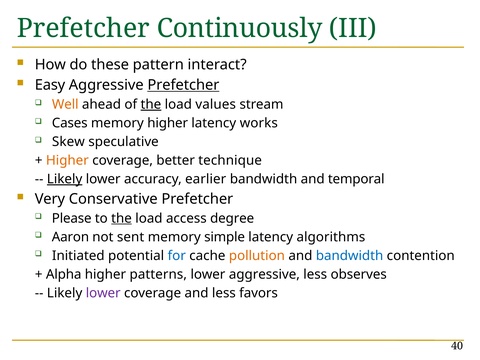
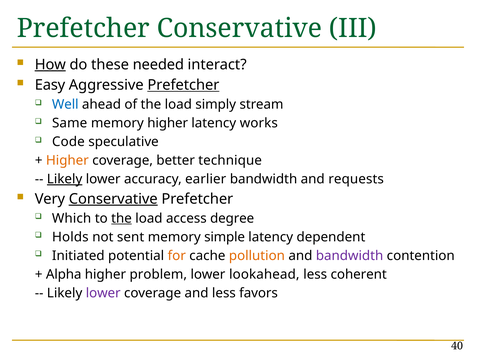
Prefetcher Continuously: Continuously -> Conservative (239, 28)
How underline: none -> present (50, 65)
pattern: pattern -> needed (158, 65)
Well colour: orange -> blue (65, 104)
the underline: present -> none (151, 104)
values: values -> simply (216, 104)
Cases: Cases -> Same (70, 123)
Skew: Skew -> Code (68, 142)
temporal: temporal -> requests (356, 179)
Conservative underline: none -> present (113, 199)
Please: Please -> Which (72, 218)
Aaron: Aaron -> Holds (70, 237)
algorithms: algorithms -> dependent (331, 237)
for colour: blue -> orange (177, 256)
bandwidth colour: blue -> purple (350, 256)
patterns: patterns -> problem (158, 274)
lower aggressive: aggressive -> lookahead (264, 274)
observes: observes -> coherent (359, 274)
